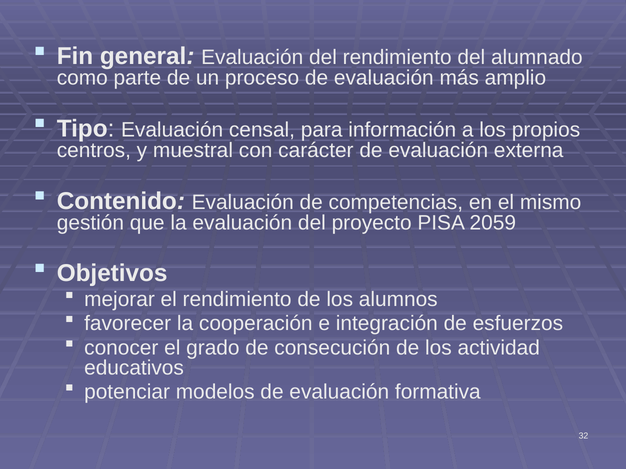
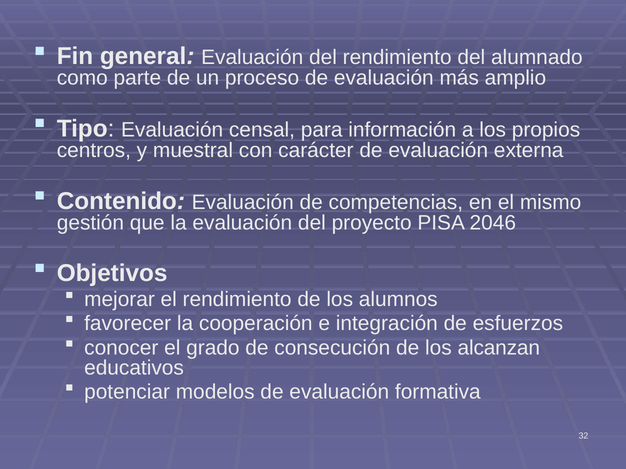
2059: 2059 -> 2046 (493, 223)
actividad: actividad -> alcanzan (499, 348)
